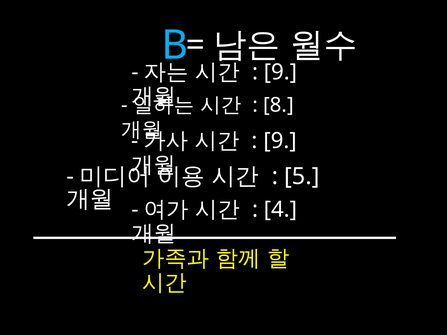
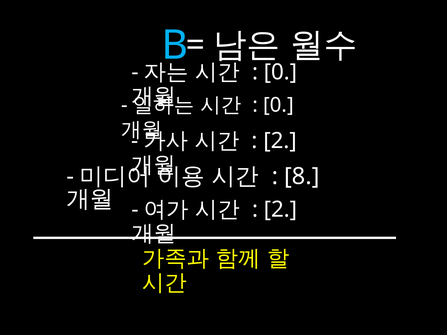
9: 9 -> 0 (281, 72)
8: 8 -> 0 (278, 105)
9: 9 -> 2 (280, 141)
5: 5 -> 8 (302, 177)
4: 4 -> 2 (281, 209)
